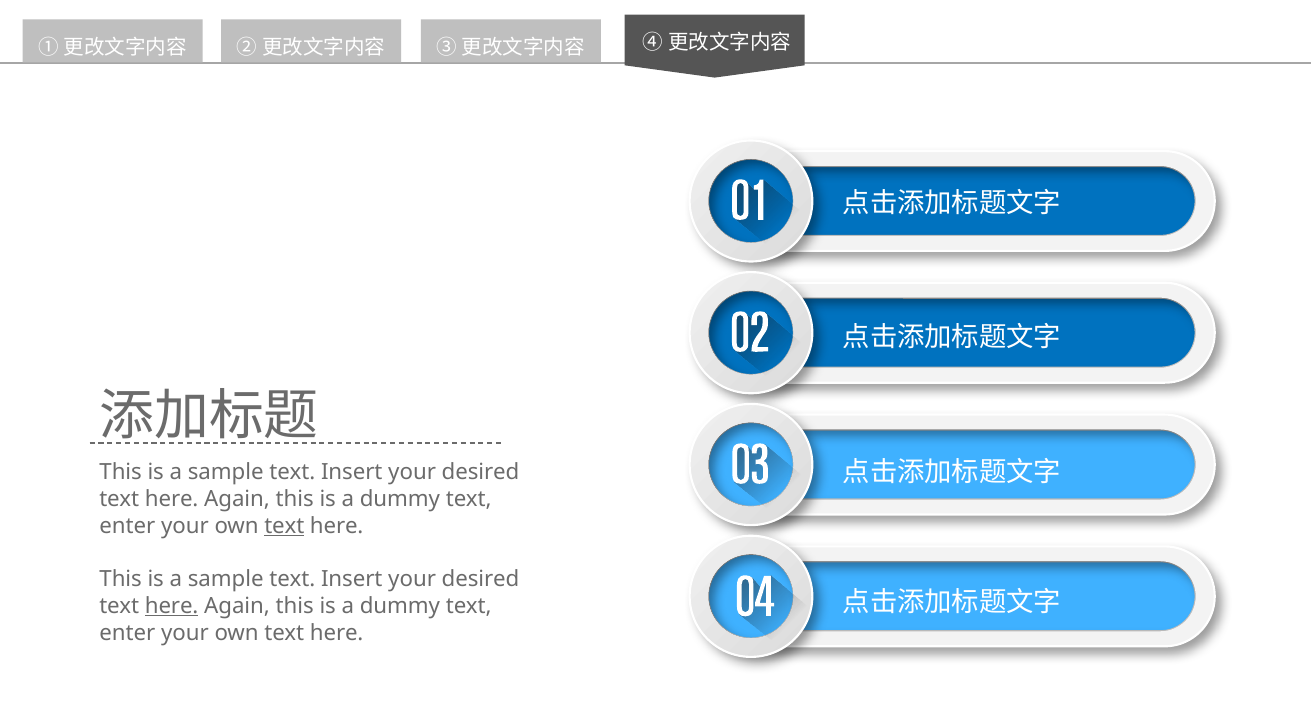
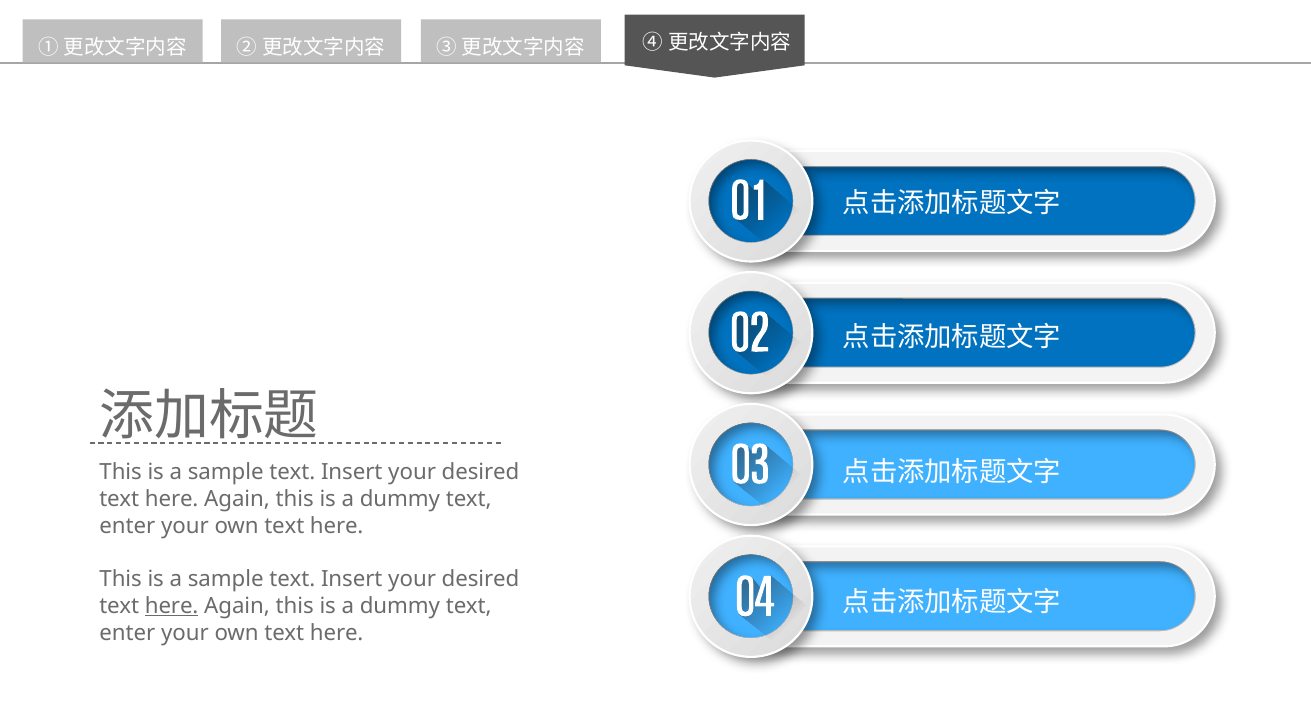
text underline: present -> none (284, 526)
